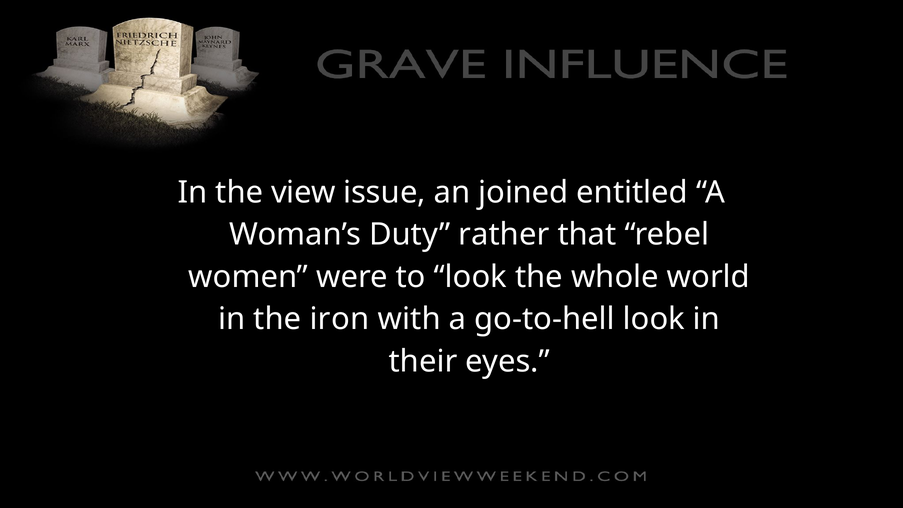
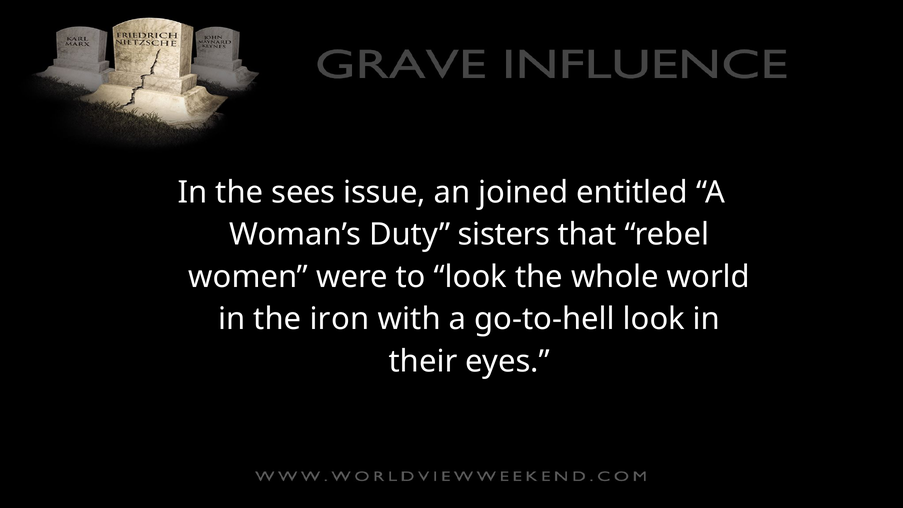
view: view -> sees (303, 192)
rather: rather -> sisters (504, 235)
